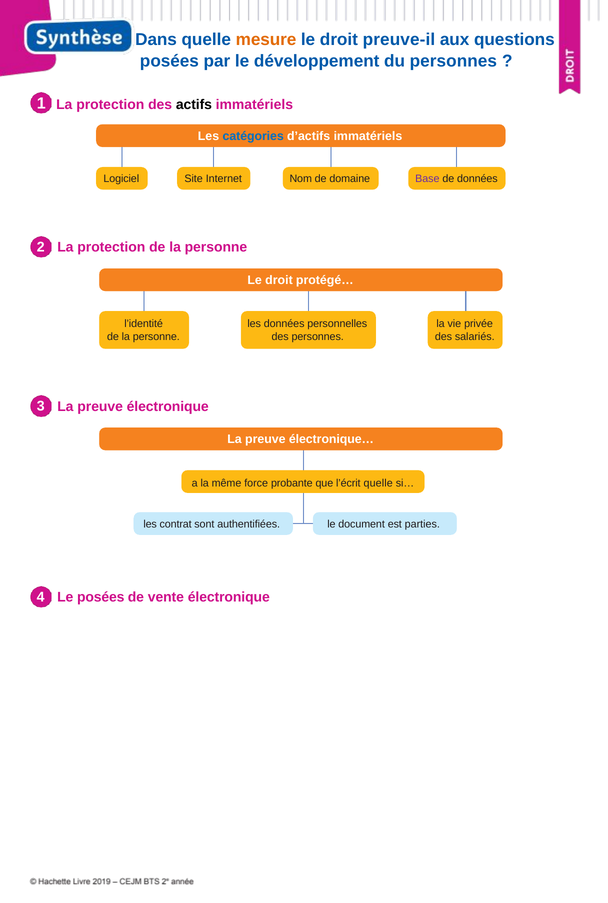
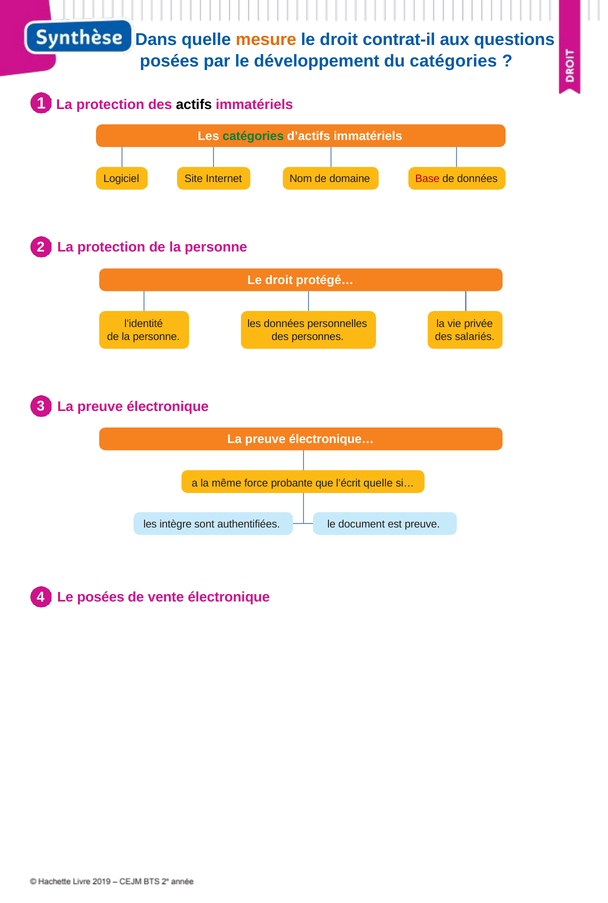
preuve-il: preuve-il -> contrat-il (399, 40)
du personnes: personnes -> catégories (453, 61)
catégories colour: blue -> green (253, 136)
Base colour: purple -> red (427, 179)
contrat: contrat -> intègre (176, 524)
est parties: parties -> preuve (422, 524)
